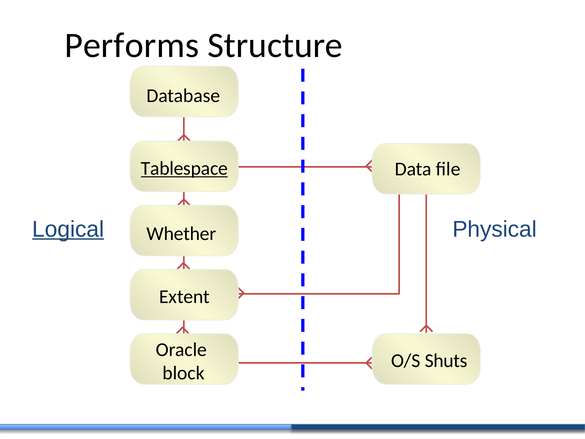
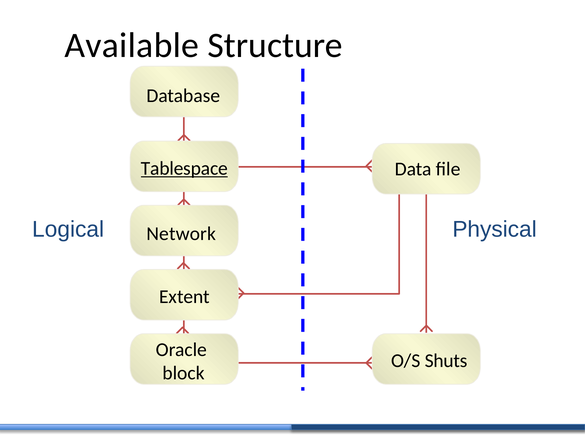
Performs: Performs -> Available (132, 45)
Logical underline: present -> none (68, 229)
Whether: Whether -> Network (181, 233)
